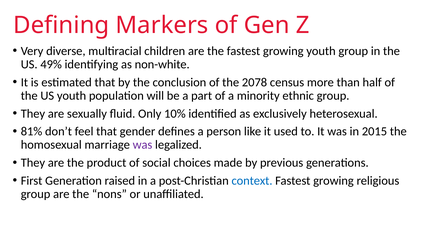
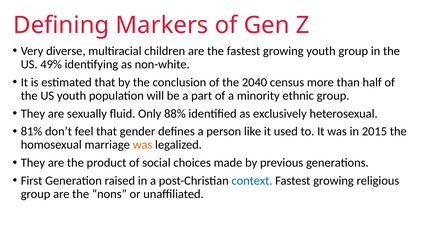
2078: 2078 -> 2040 (255, 82)
10%: 10% -> 88% (175, 114)
was colour: purple -> orange (143, 145)
